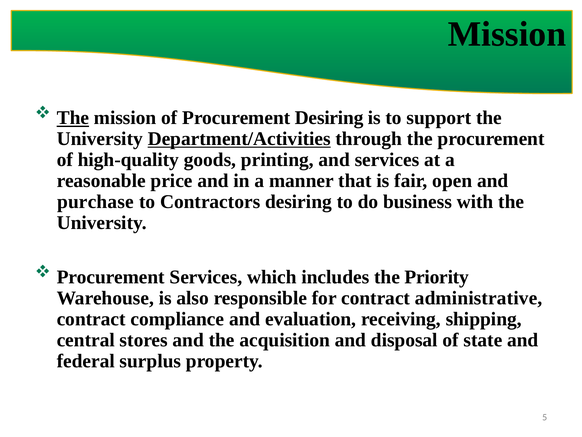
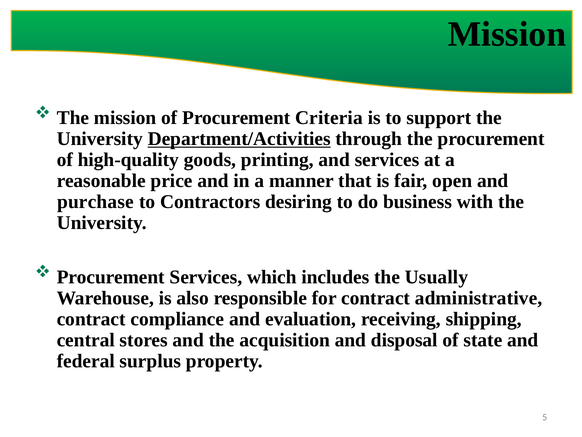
The underline: present -> none (73, 118)
Procurement Desiring: Desiring -> Criteria (329, 118)
Priority: Priority -> Usually (437, 277)
